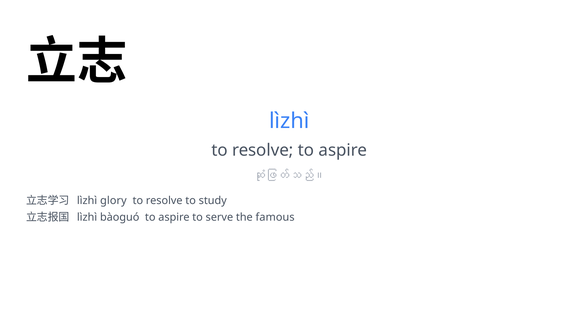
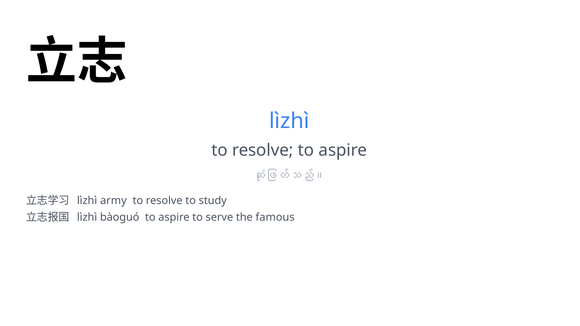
glory: glory -> army (113, 201)
